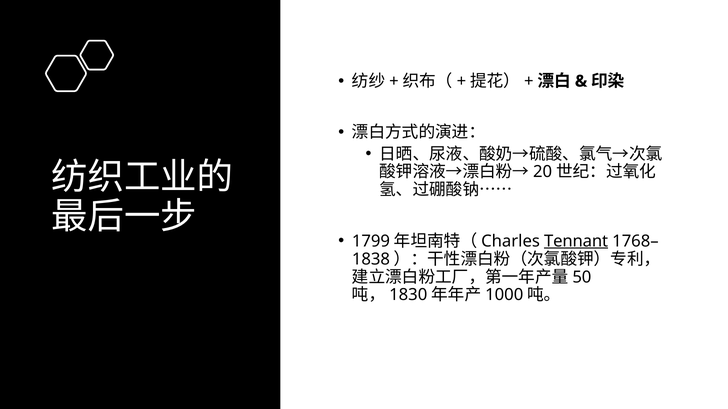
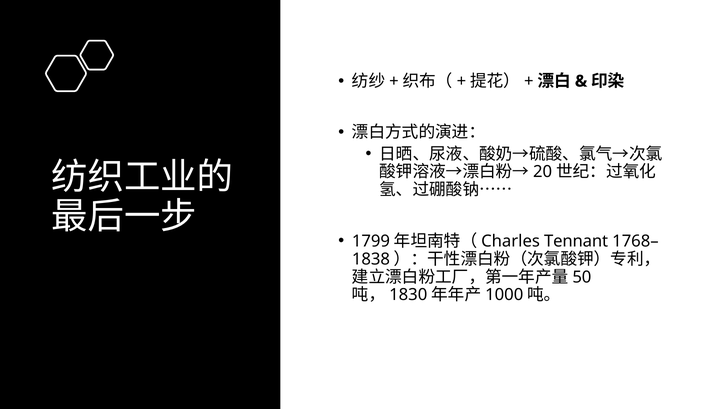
Tennant underline: present -> none (576, 241)
